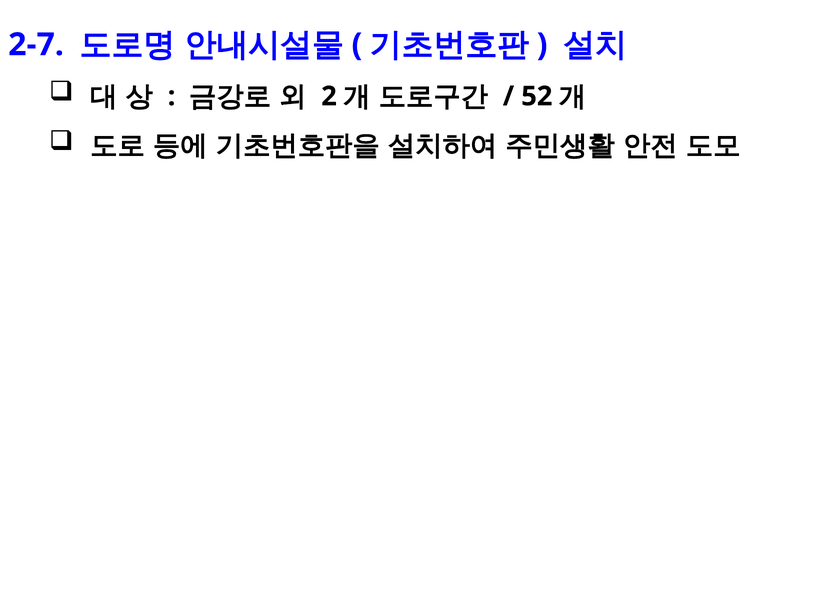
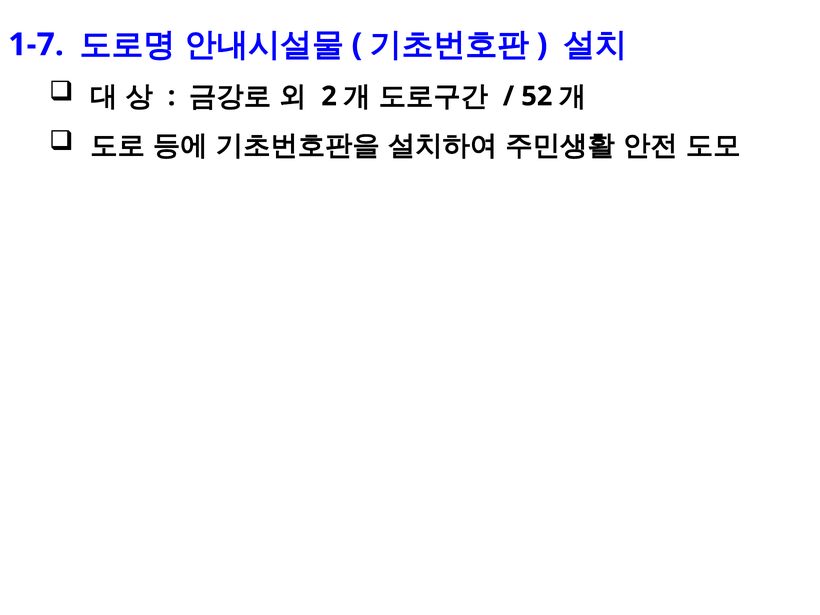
2-7: 2-7 -> 1-7 (36, 45)
